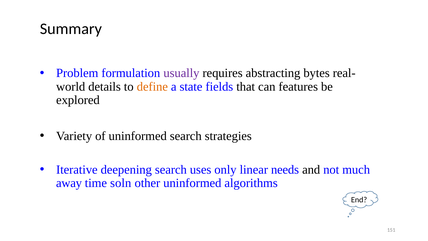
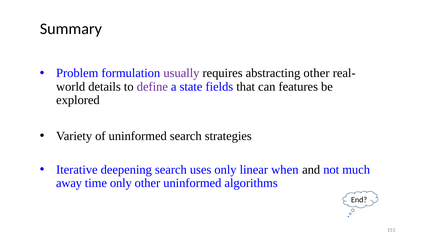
abstracting bytes: bytes -> other (317, 73)
define colour: orange -> purple (152, 87)
needs: needs -> when (285, 169)
time soln: soln -> only (121, 183)
